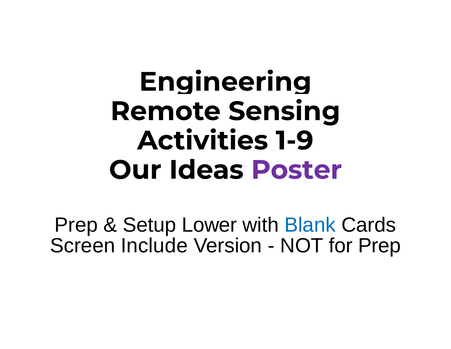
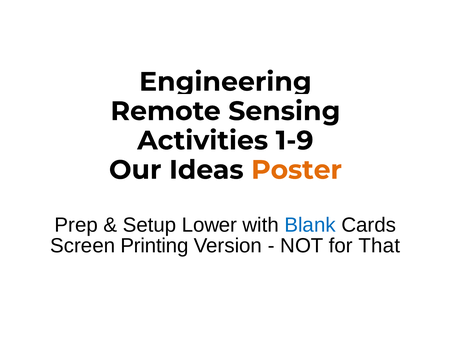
Poster colour: purple -> orange (297, 170)
Include: Include -> Printing (154, 245)
for Prep: Prep -> That (379, 245)
